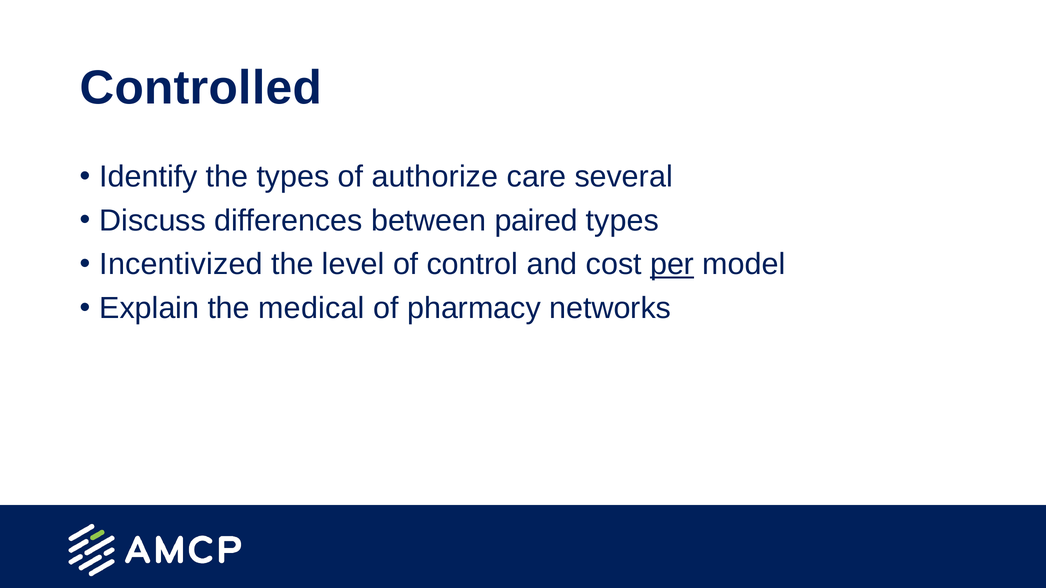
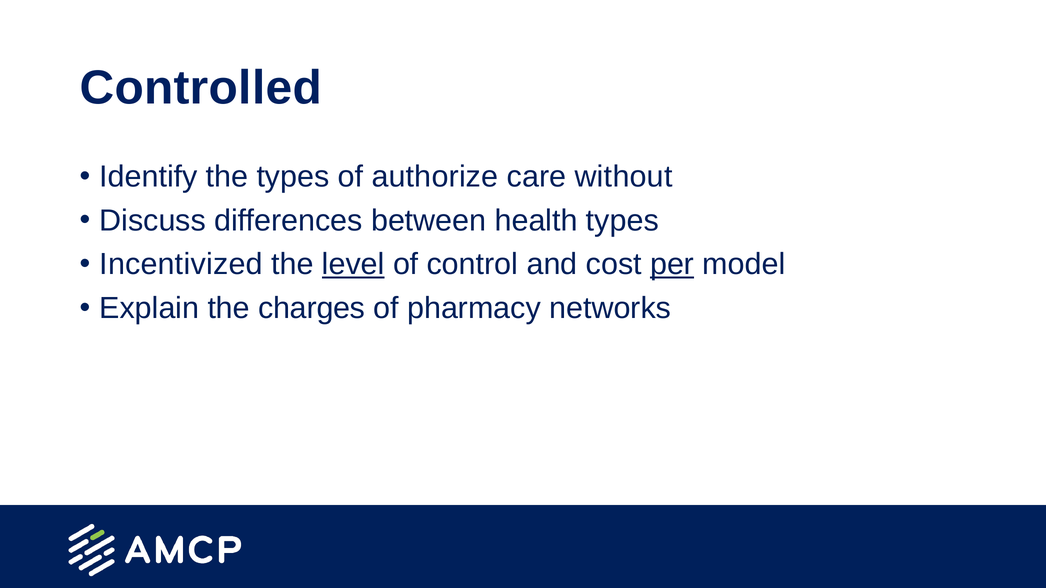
several: several -> without (624, 177)
paired: paired -> health (536, 221)
level underline: none -> present (353, 265)
medical: medical -> charges (312, 308)
